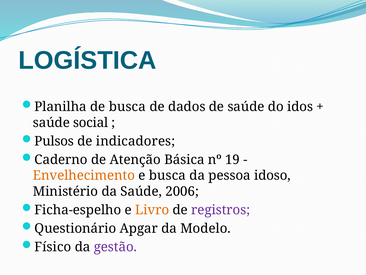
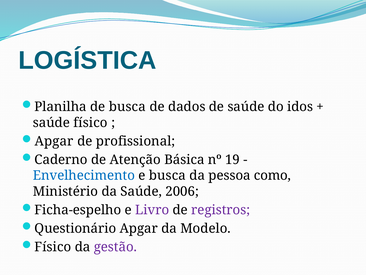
saúde social: social -> físico (90, 122)
Pulsos: Pulsos -> Apgar (54, 141)
indicadores: indicadores -> profissional (136, 141)
Envelhecimento colour: orange -> blue (84, 175)
idoso: idoso -> como (272, 175)
Livro colour: orange -> purple (152, 210)
